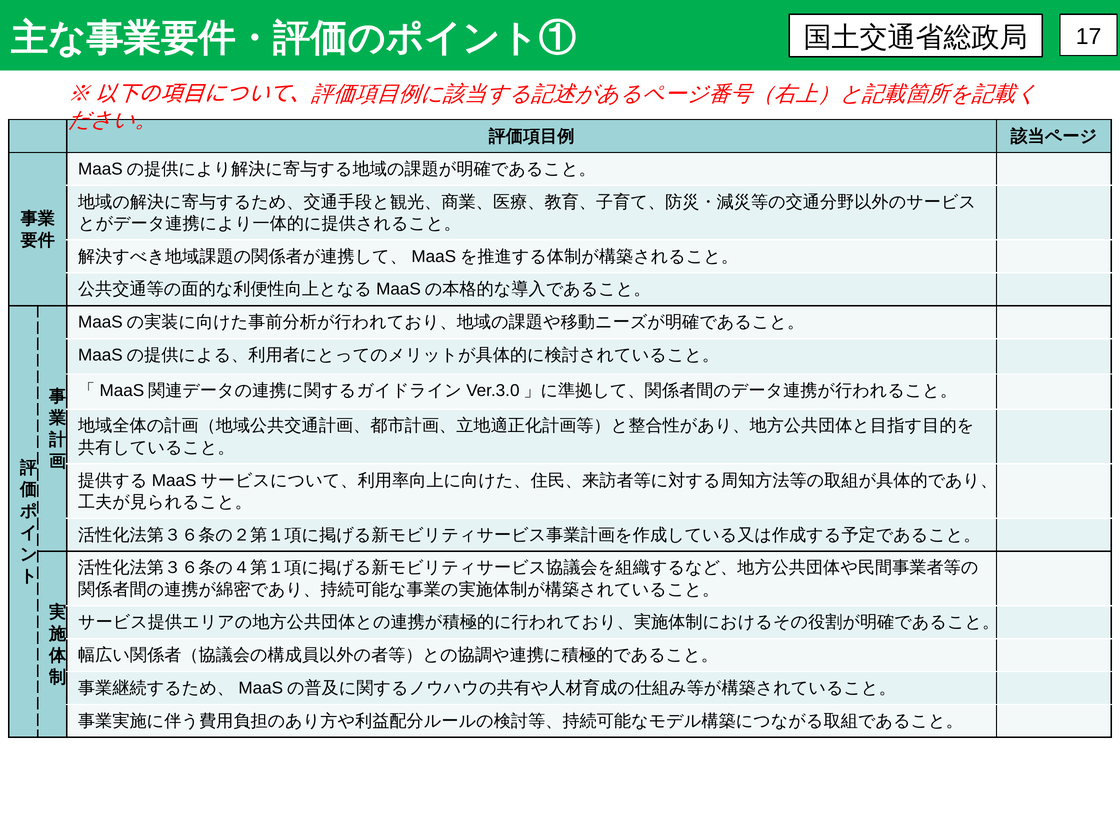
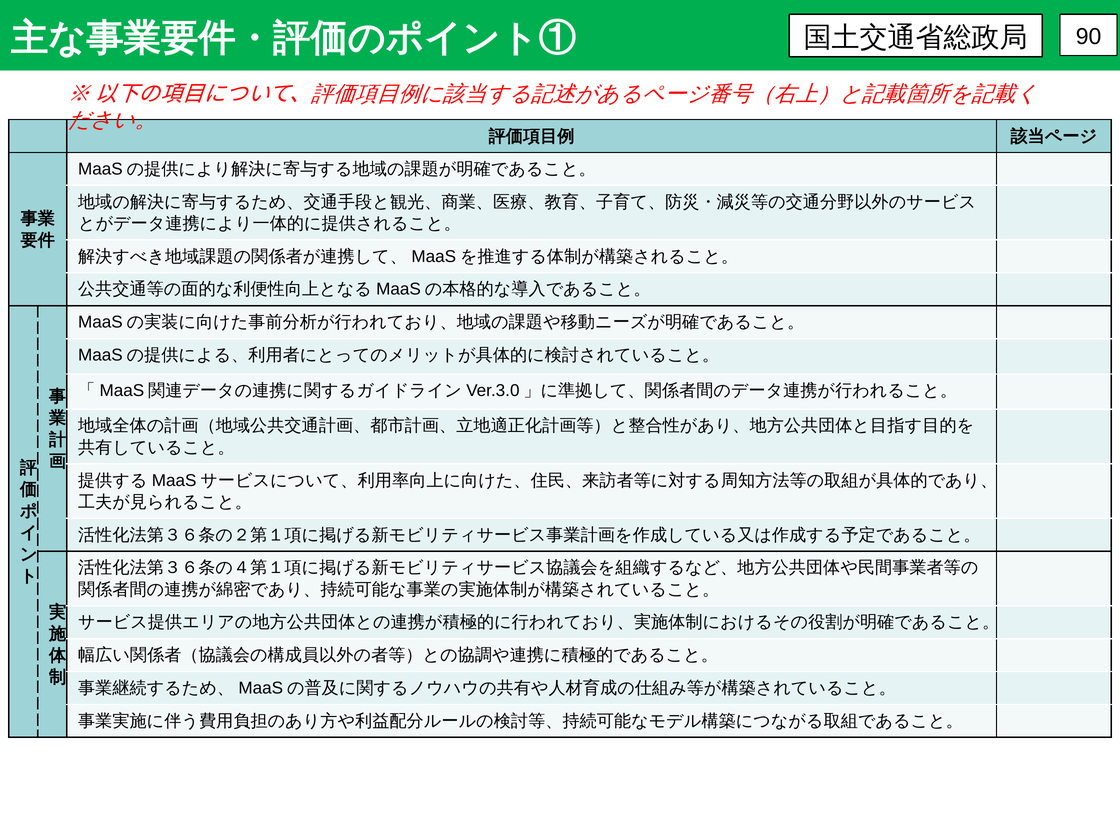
17: 17 -> 90 (1089, 37)
